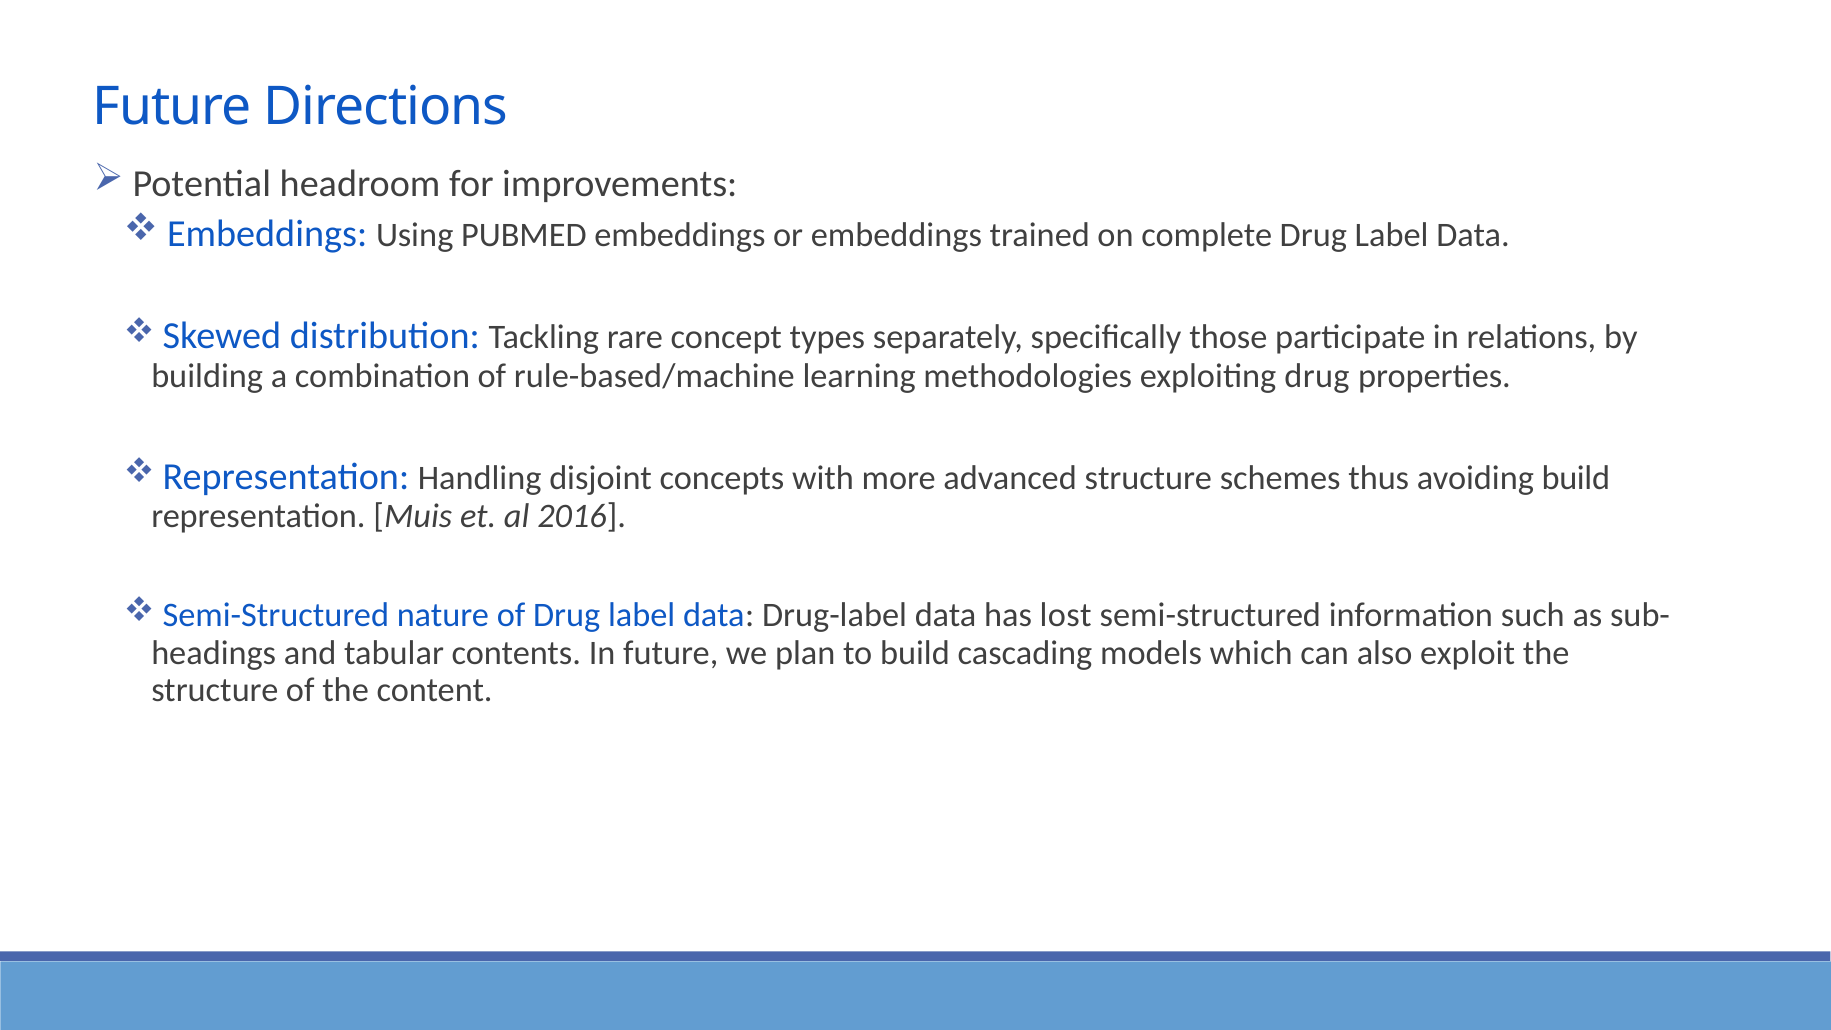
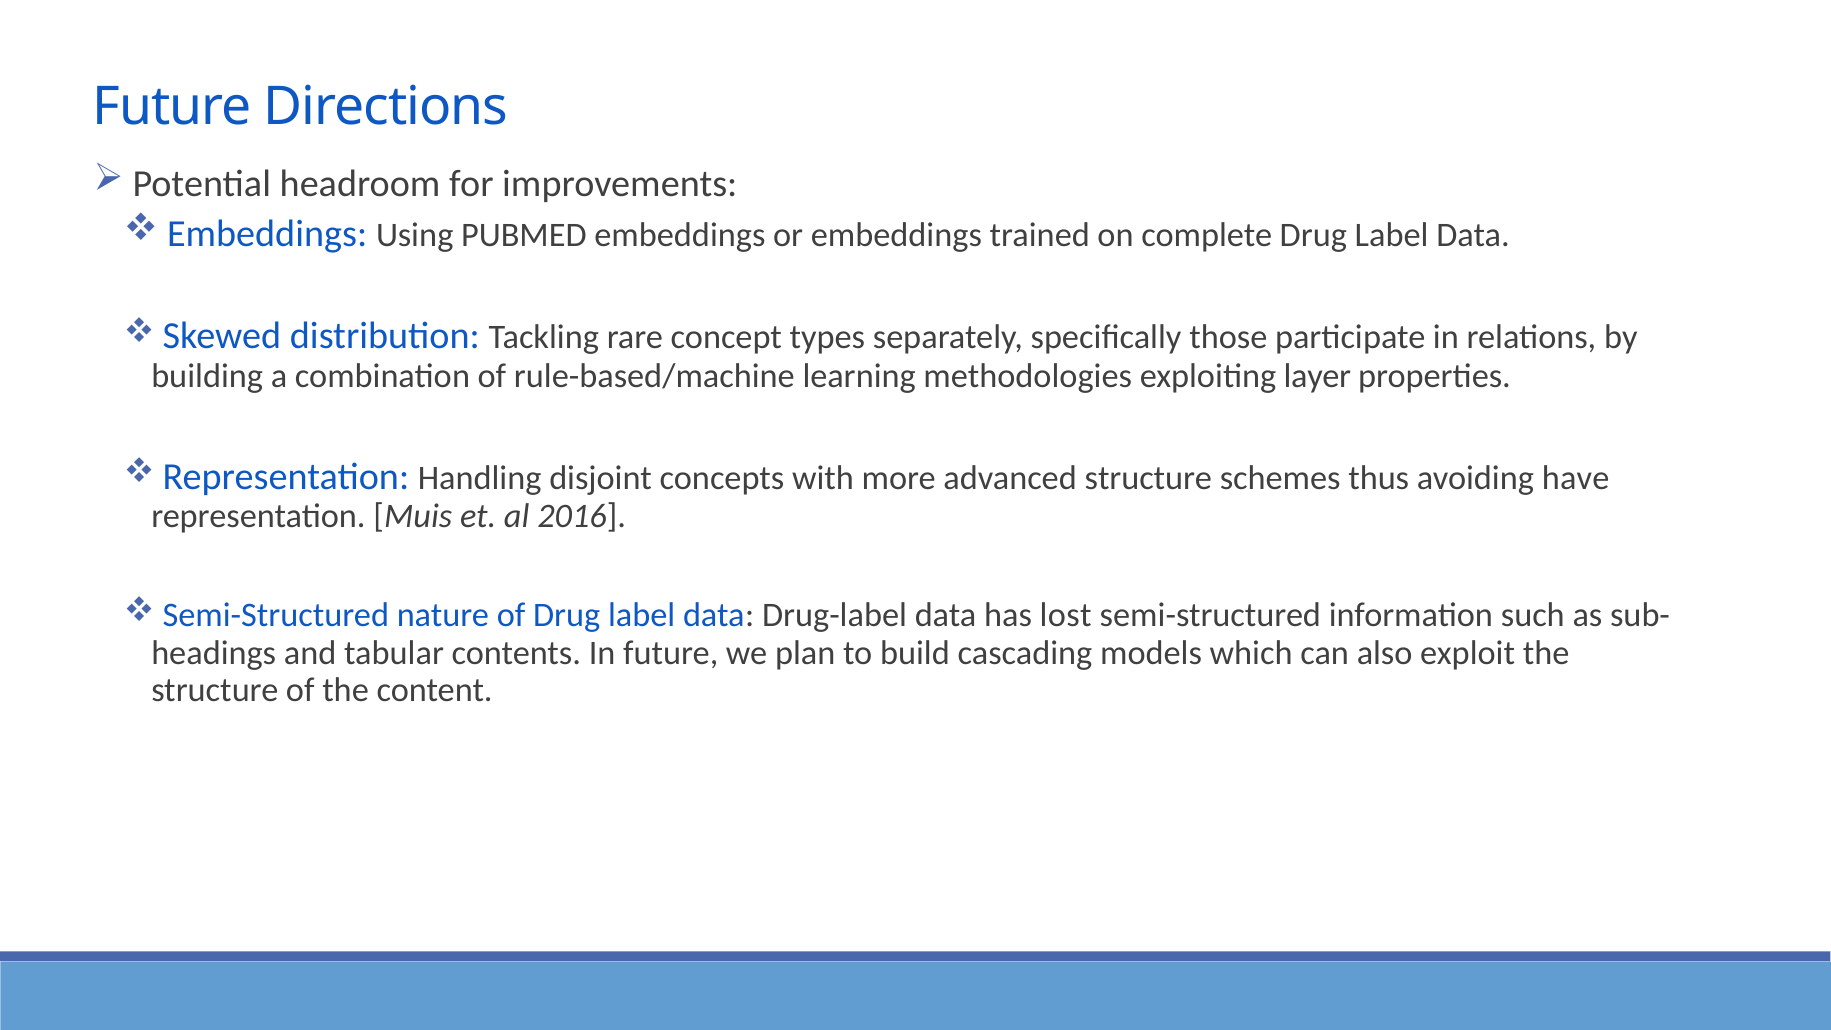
exploiting drug: drug -> layer (1317, 376)
avoiding build: build -> have (1576, 478)
